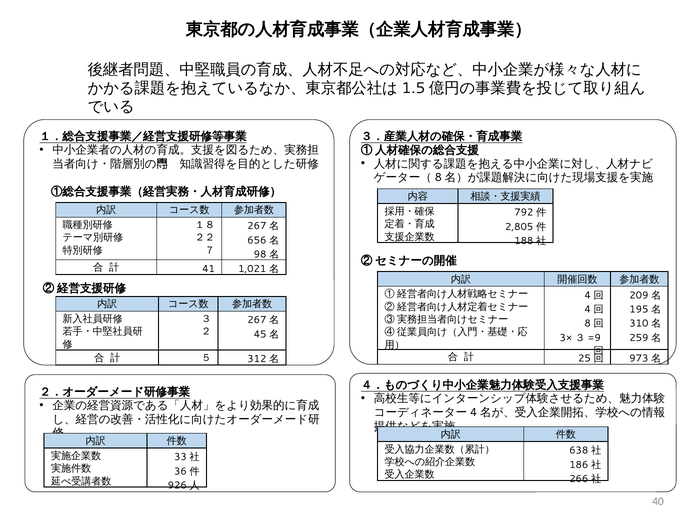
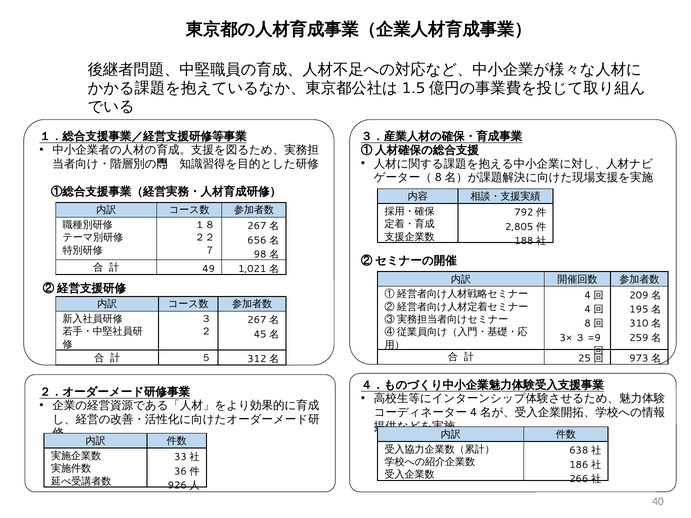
41: 41 -> 49 (209, 269)
